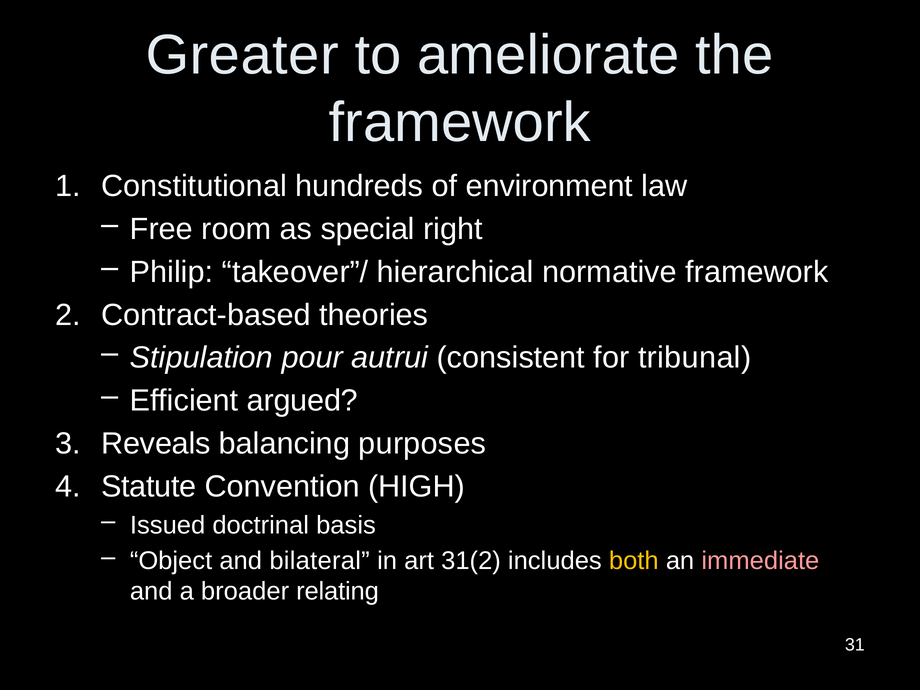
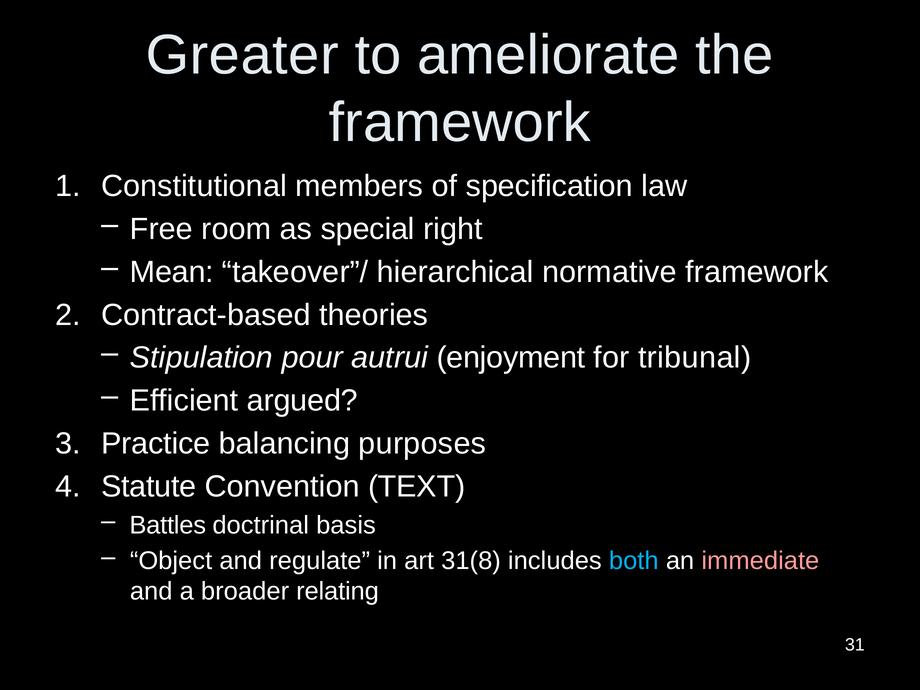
hundreds: hundreds -> members (359, 186)
environment: environment -> specification (549, 186)
Philip: Philip -> Mean (172, 272)
consistent: consistent -> enjoyment (511, 358)
Reveals: Reveals -> Practice (156, 444)
HIGH: HIGH -> TEXT (417, 487)
Issued: Issued -> Battles (168, 525)
bilateral: bilateral -> regulate (320, 561)
31(2: 31(2 -> 31(8 (471, 561)
both colour: yellow -> light blue (634, 561)
